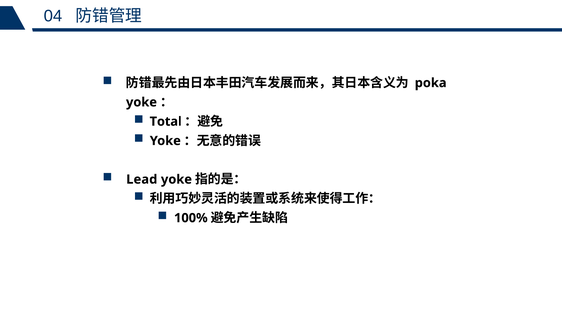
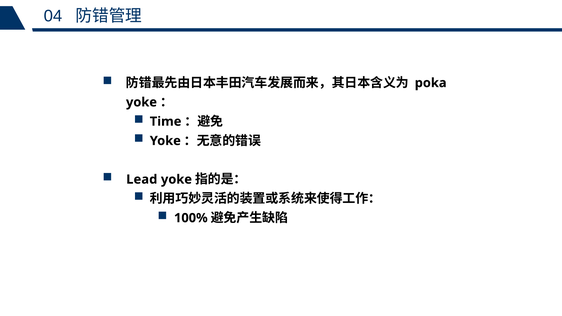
Total: Total -> Time (166, 122)
